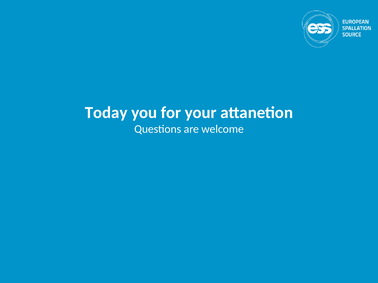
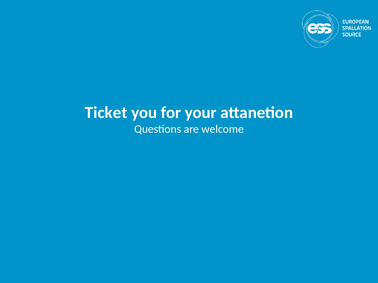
Today: Today -> Ticket (106, 113)
